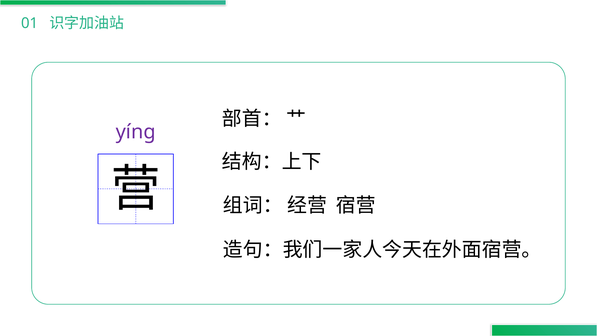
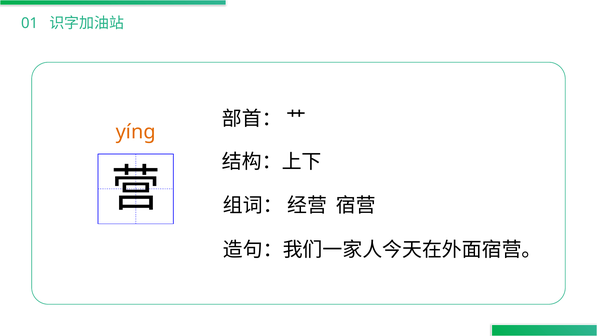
yíng colour: purple -> orange (136, 132)
